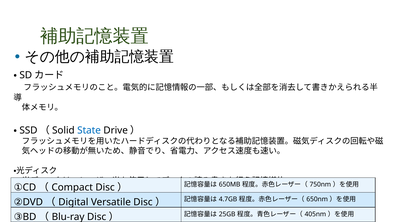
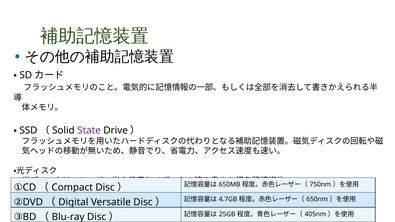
State colour: blue -> purple (89, 130)
